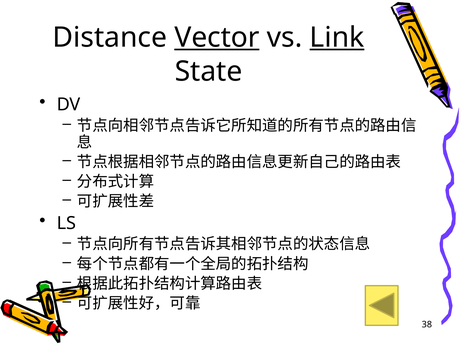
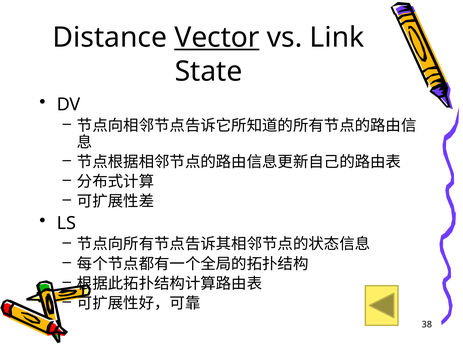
Link underline: present -> none (337, 37)
